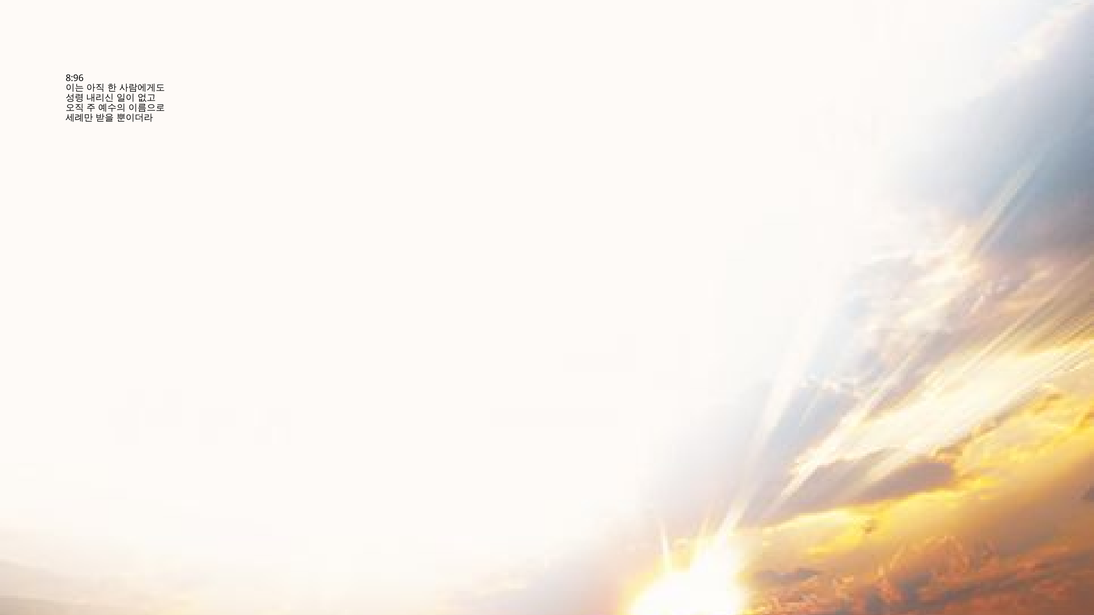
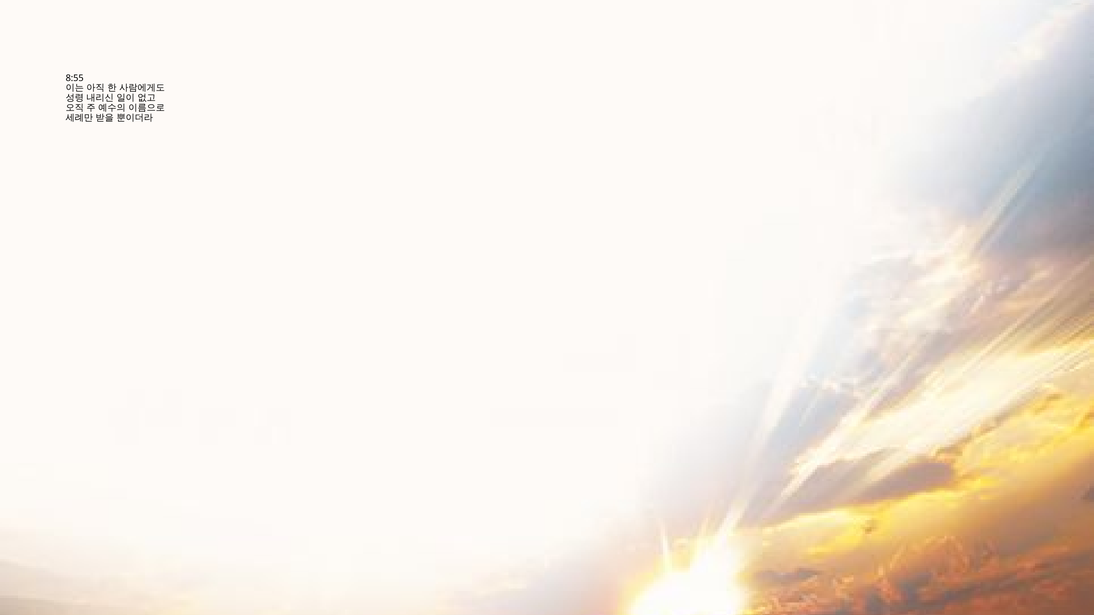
8:96: 8:96 -> 8:55 (75, 78)
